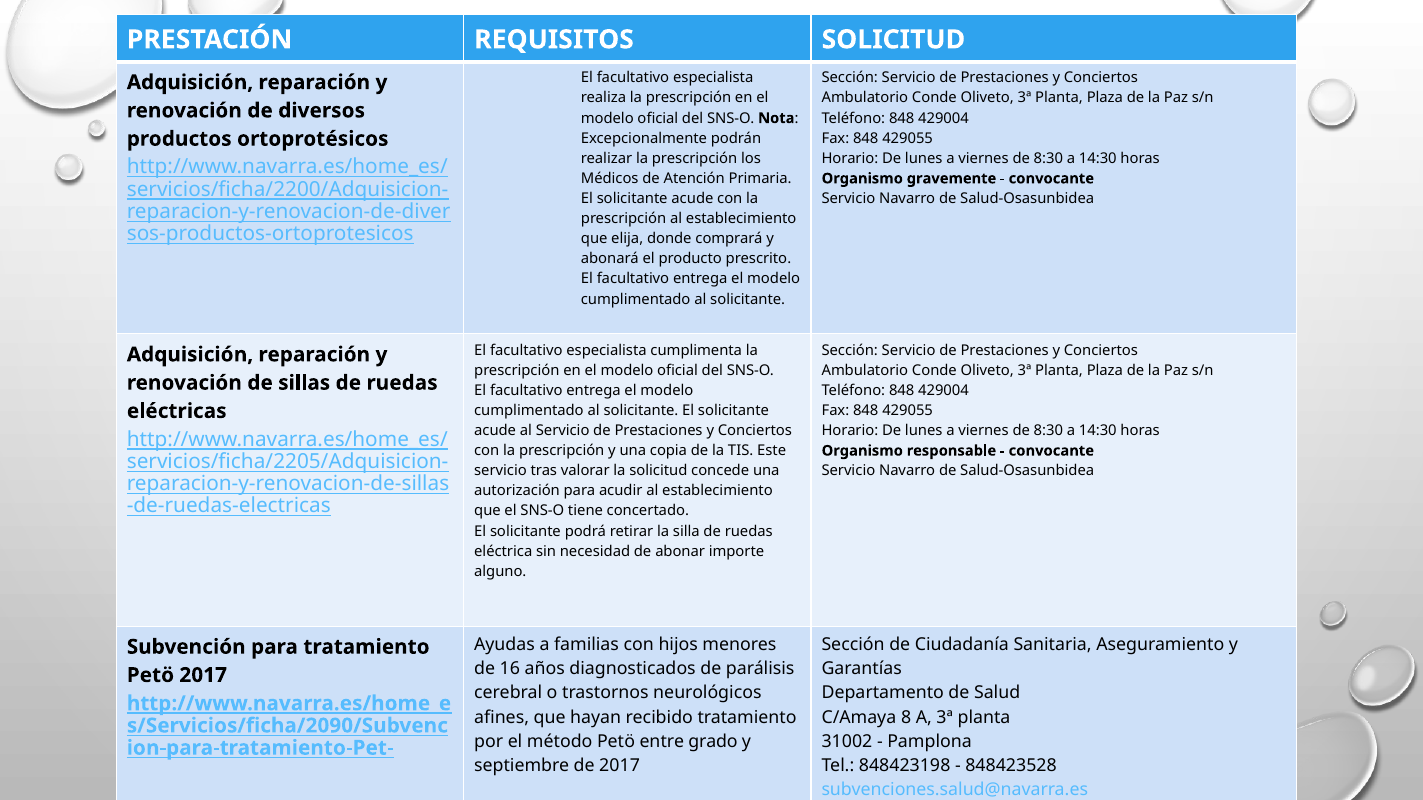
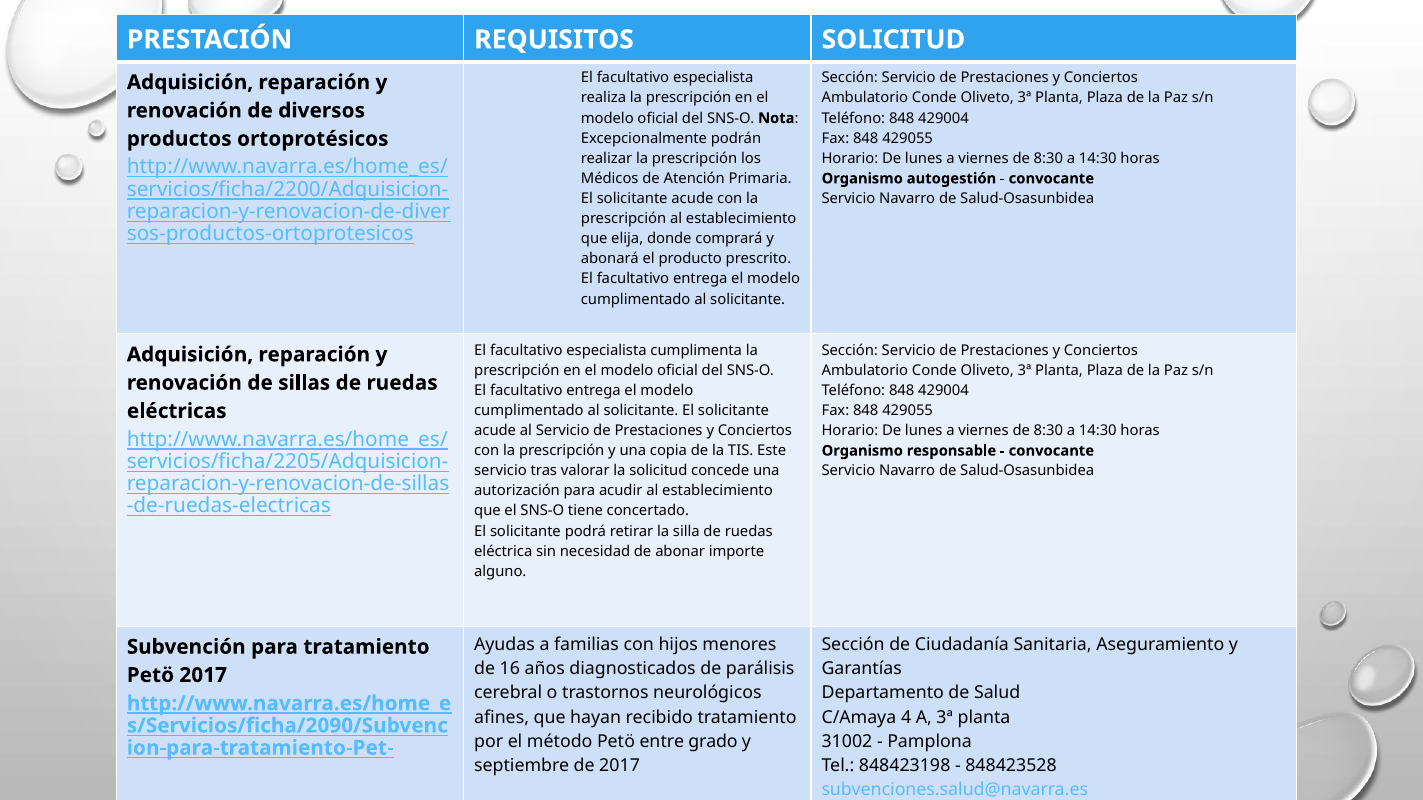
gravemente: gravemente -> autogestión (951, 179)
8: 8 -> 4 (906, 718)
